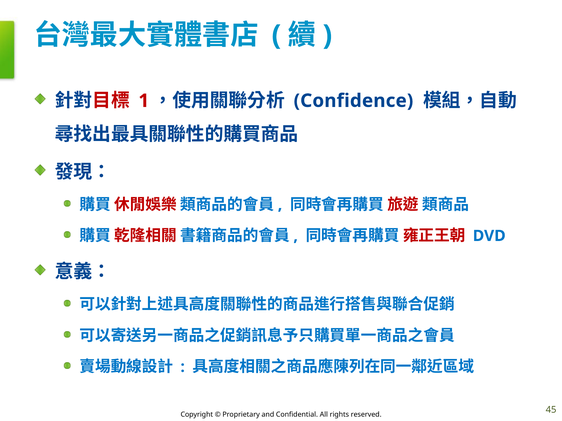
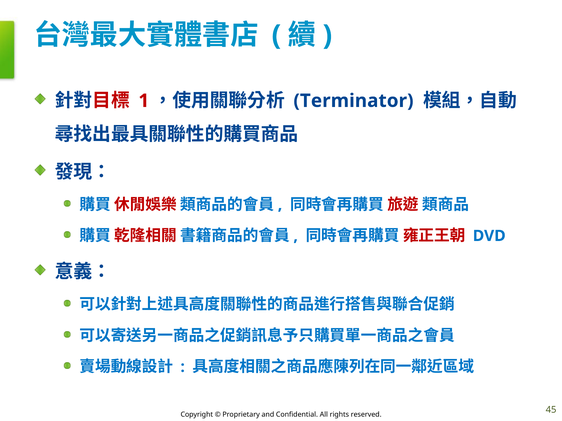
Confidence: Confidence -> Terminator (353, 101)
